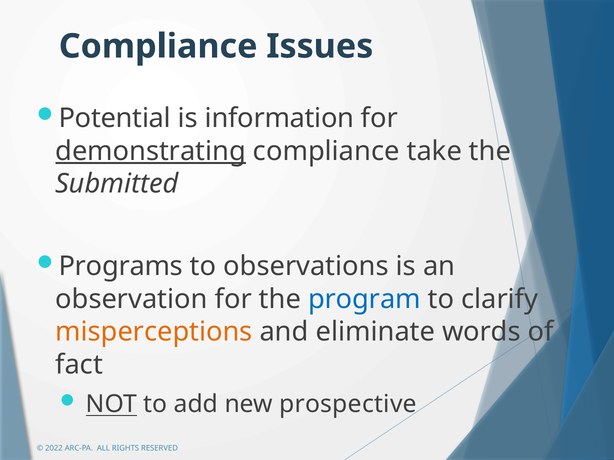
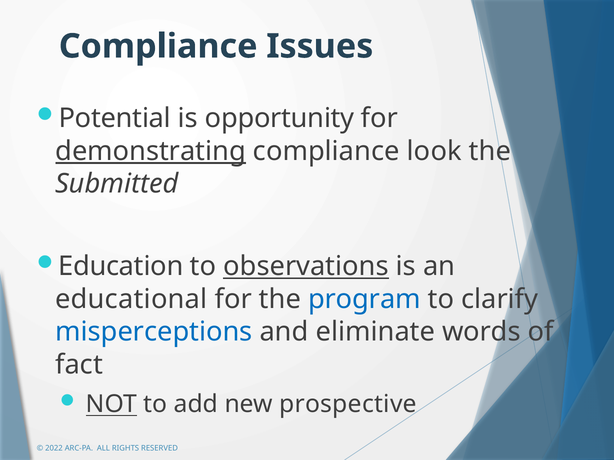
information: information -> opportunity (280, 119)
take: take -> look (434, 151)
Programs: Programs -> Education (121, 267)
observations underline: none -> present (306, 267)
observation: observation -> educational (131, 300)
misperceptions colour: orange -> blue (154, 332)
